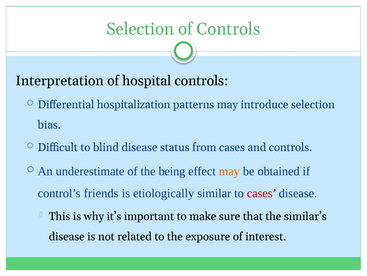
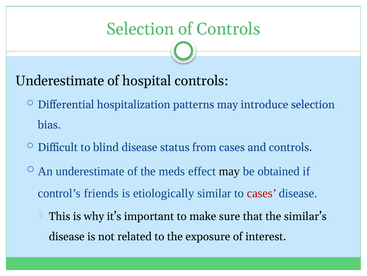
Interpretation: Interpretation -> Underestimate (60, 81)
being: being -> meds (172, 171)
may colour: orange -> black (229, 171)
